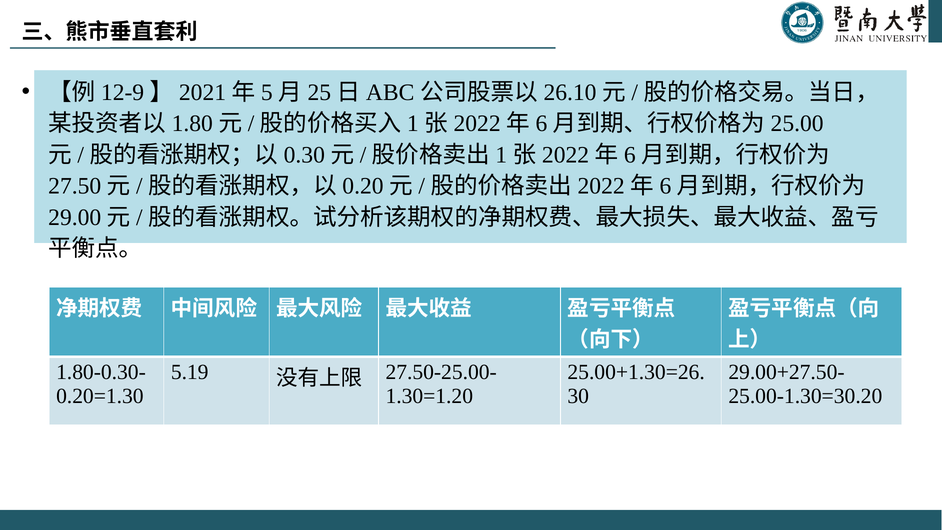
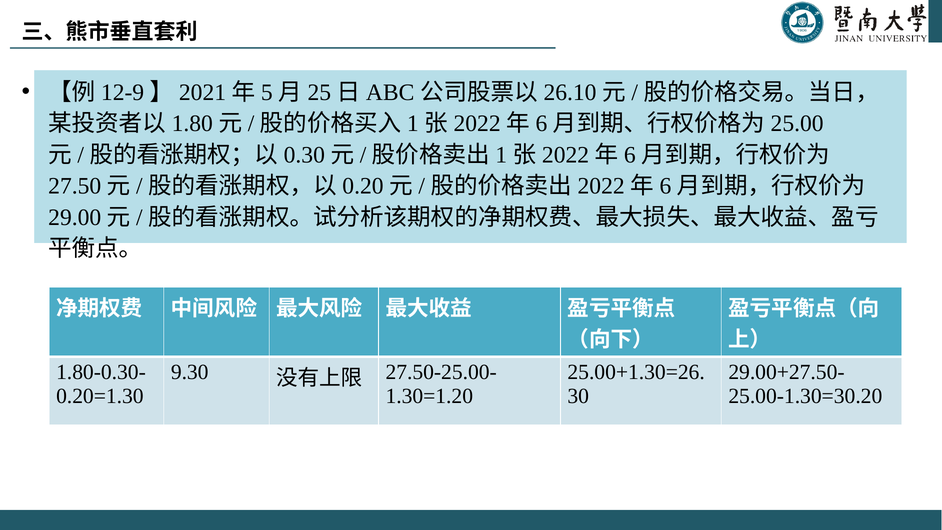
5.19: 5.19 -> 9.30 (190, 372)
